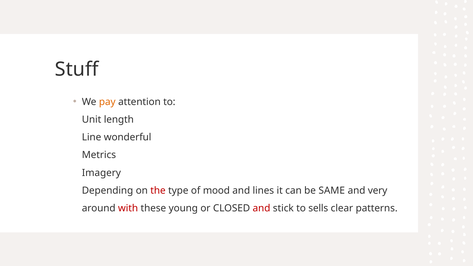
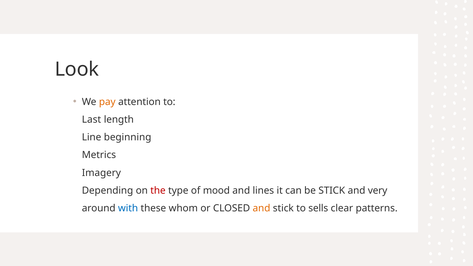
Stuff: Stuff -> Look (77, 69)
Unit: Unit -> Last (92, 120)
wonderful: wonderful -> beginning (128, 137)
be SAME: SAME -> STICK (332, 191)
with colour: red -> blue (128, 208)
young: young -> whom (183, 208)
and colour: red -> orange (261, 208)
